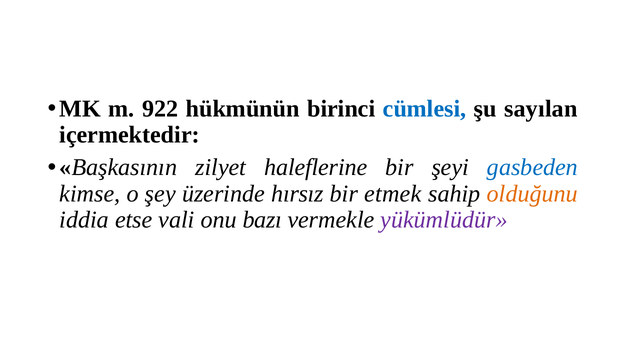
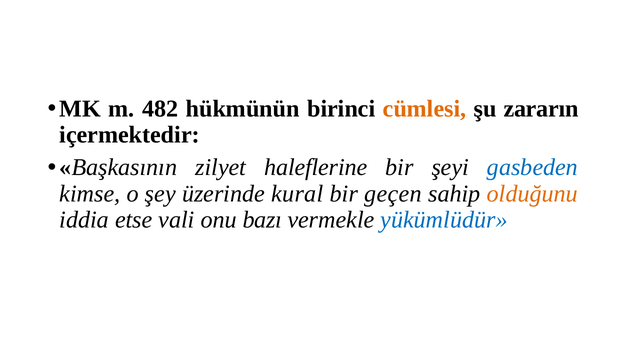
922: 922 -> 482 (160, 109)
cümlesi colour: blue -> orange (425, 109)
sayılan: sayılan -> zararın (541, 109)
hırsız: hırsız -> kural (297, 194)
etmek: etmek -> geçen (393, 194)
yükümlüdür colour: purple -> blue (444, 220)
